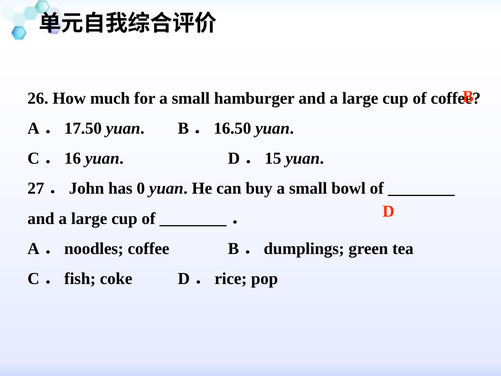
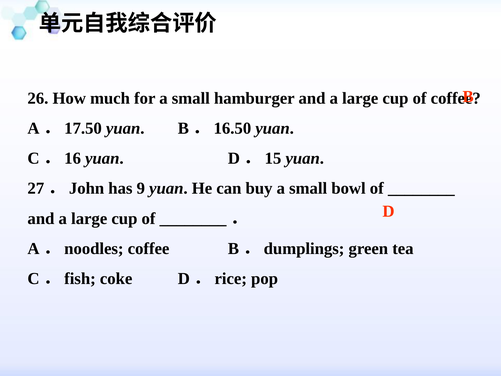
0: 0 -> 9 (141, 188)
